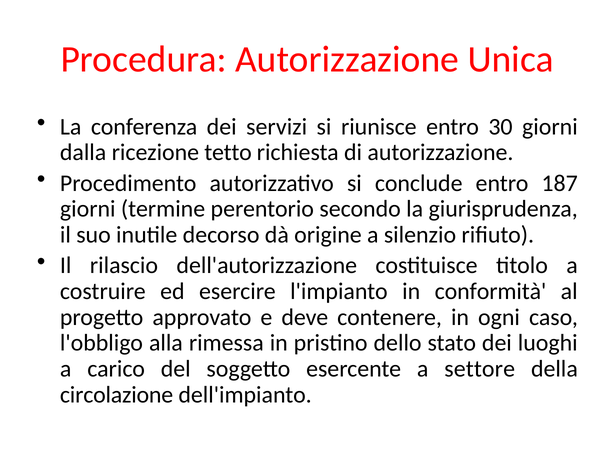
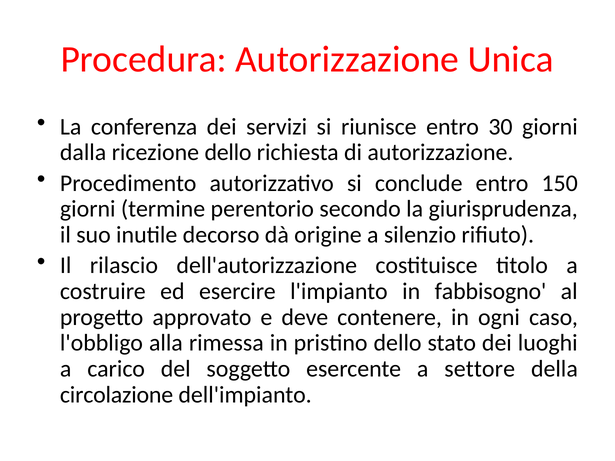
ricezione tetto: tetto -> dello (228, 153)
187: 187 -> 150 (560, 183)
conformità: conformità -> fabbisogno (490, 292)
